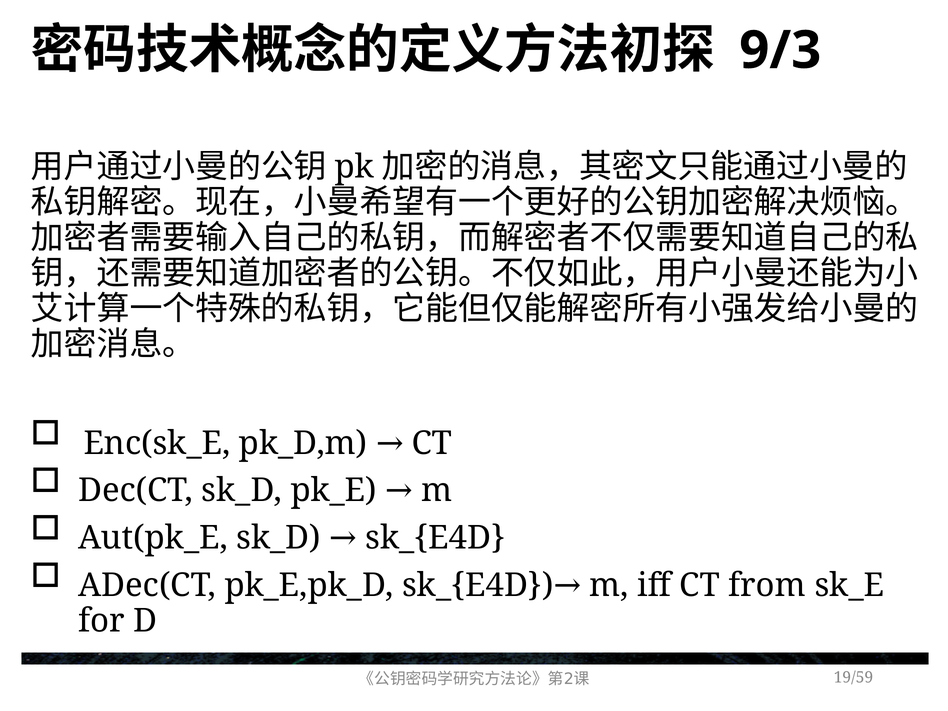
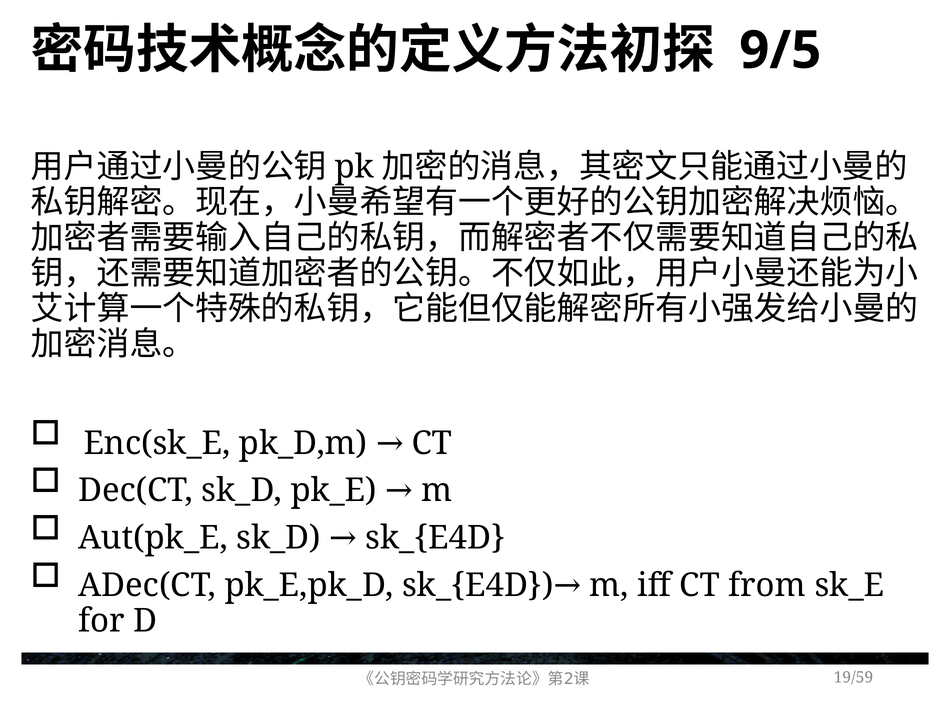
9/3: 9/3 -> 9/5 (780, 50)
